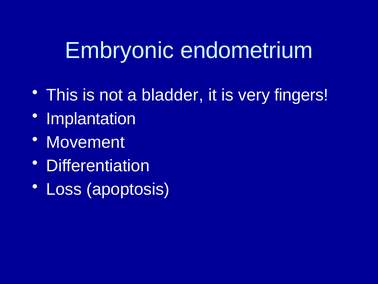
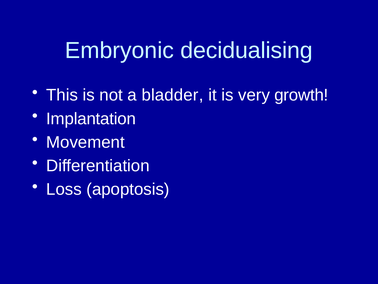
endometrium: endometrium -> decidualising (247, 50)
fingers: fingers -> growth (301, 95)
